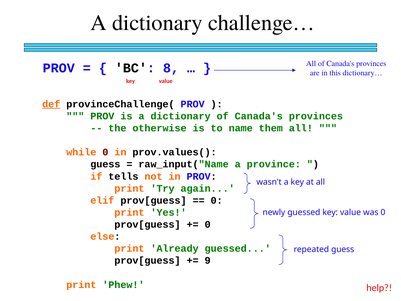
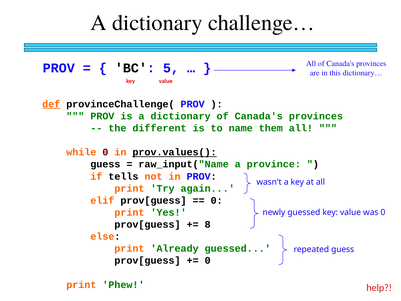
8: 8 -> 5 (171, 68)
otherwise: otherwise -> different (160, 128)
prov.values( underline: none -> present (175, 152)
0: 0 -> 8 (208, 224)
9: 9 -> 0 (208, 260)
